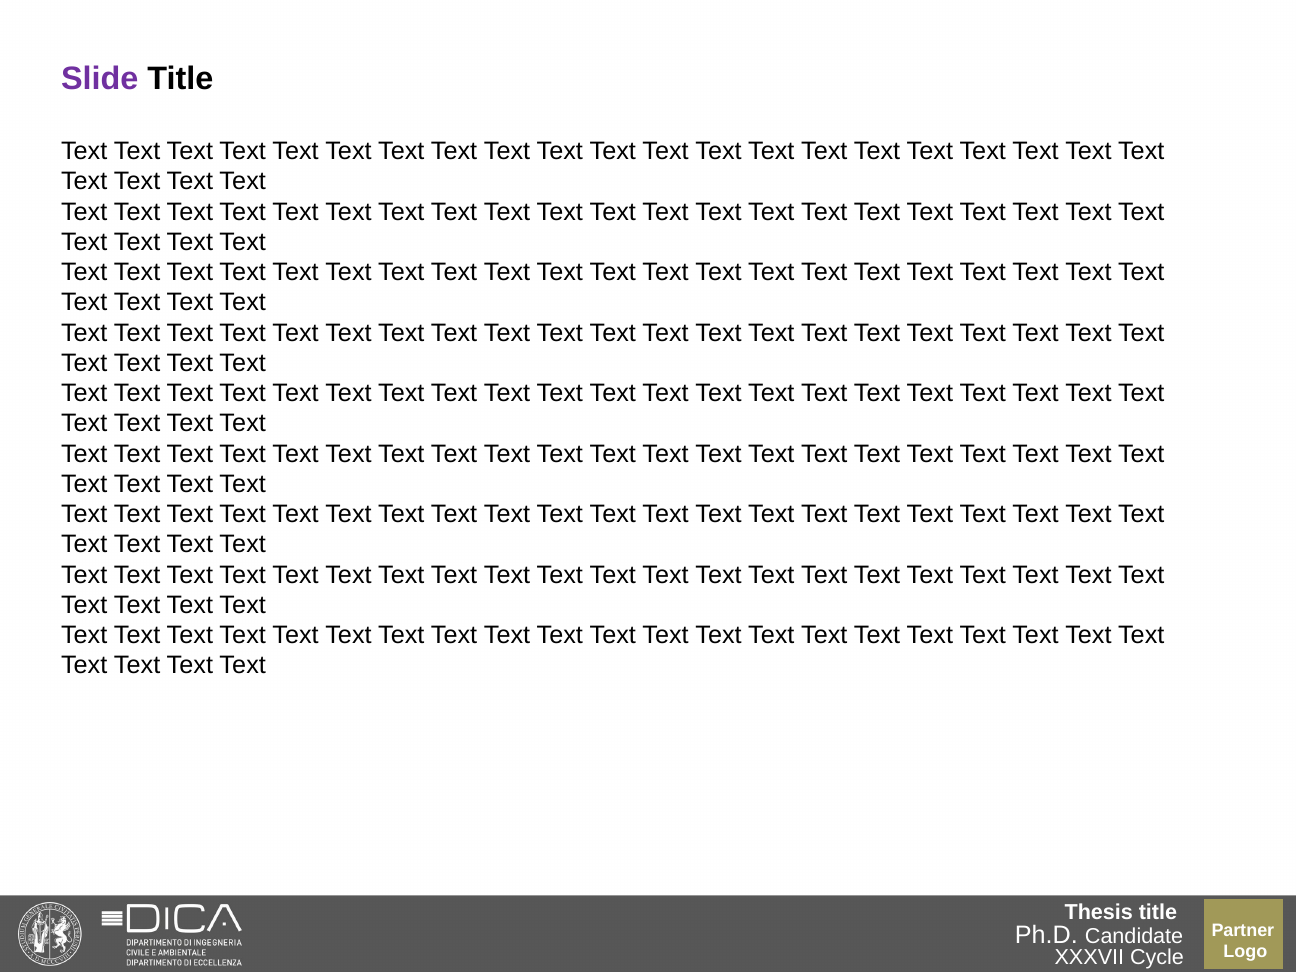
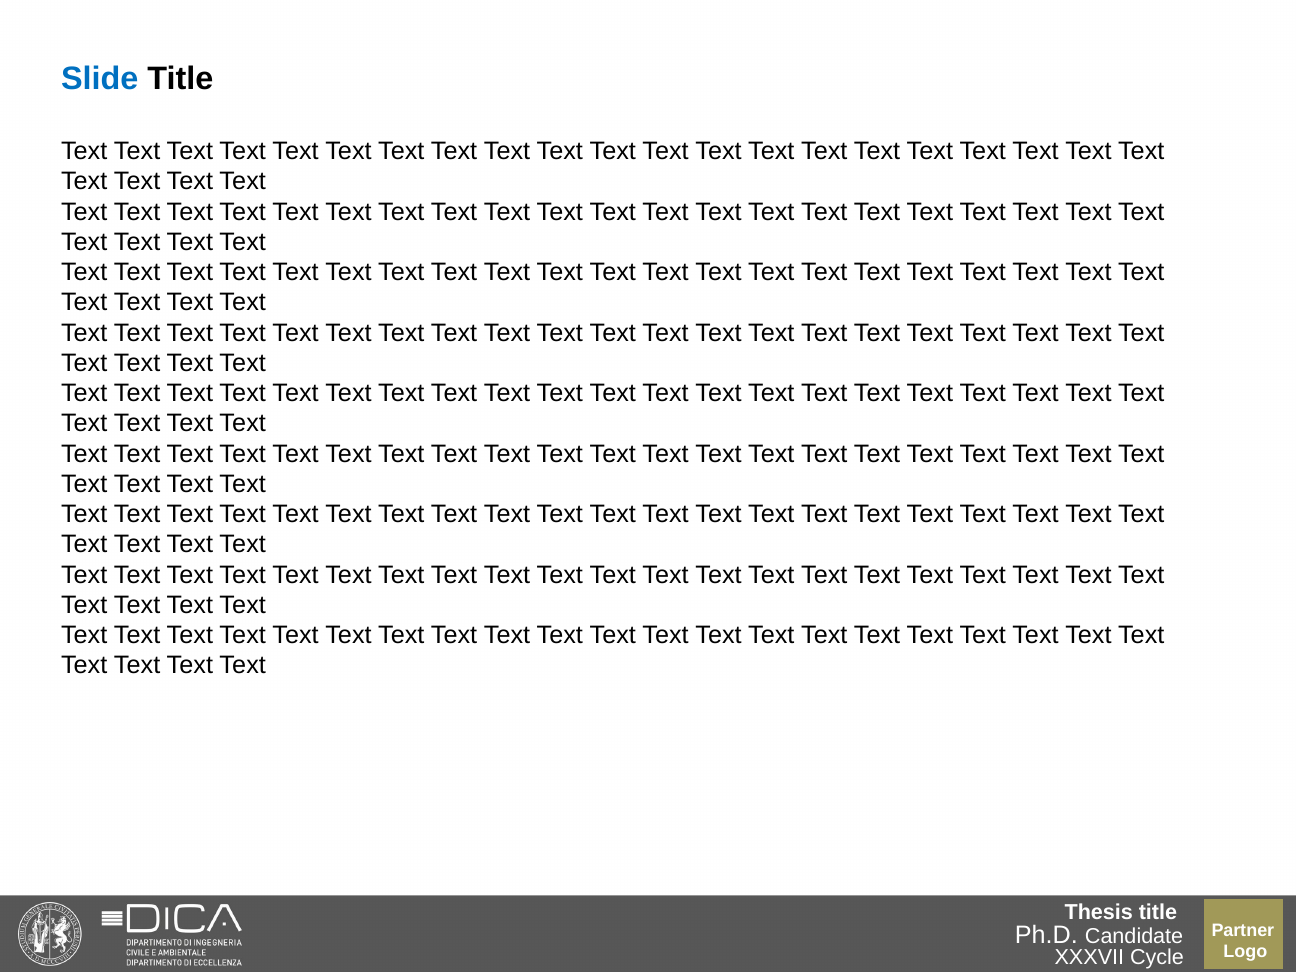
Slide colour: purple -> blue (100, 78)
